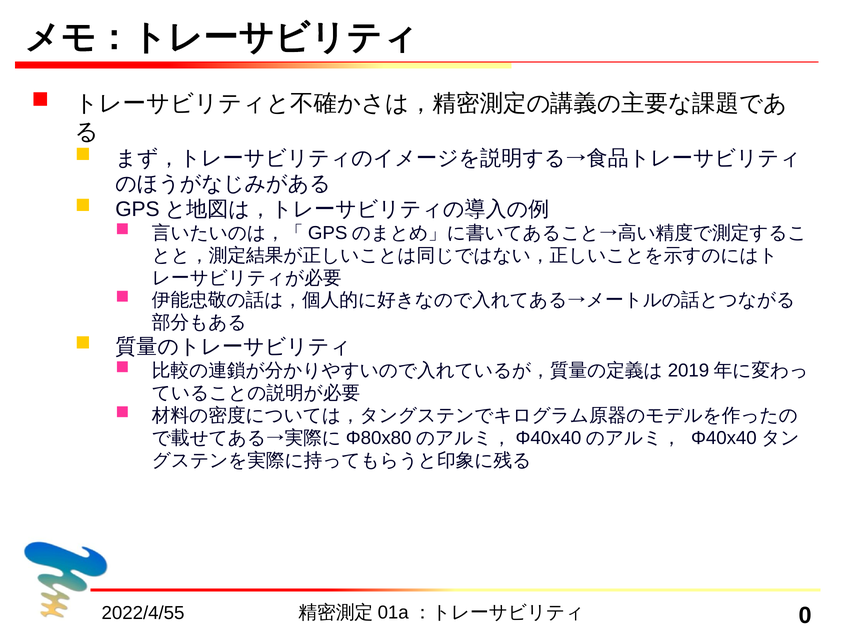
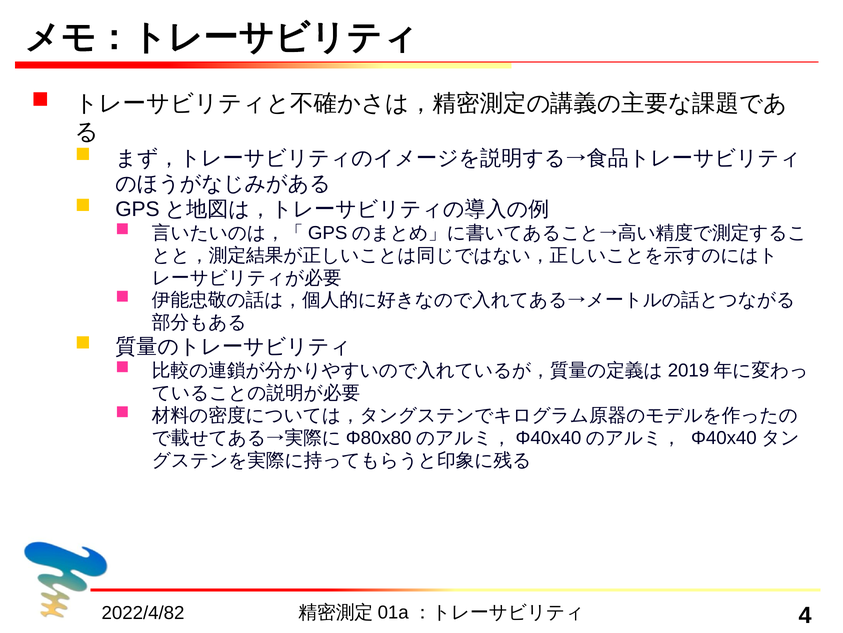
2022/4/55: 2022/4/55 -> 2022/4/82 (143, 613)
0: 0 -> 4 (805, 615)
